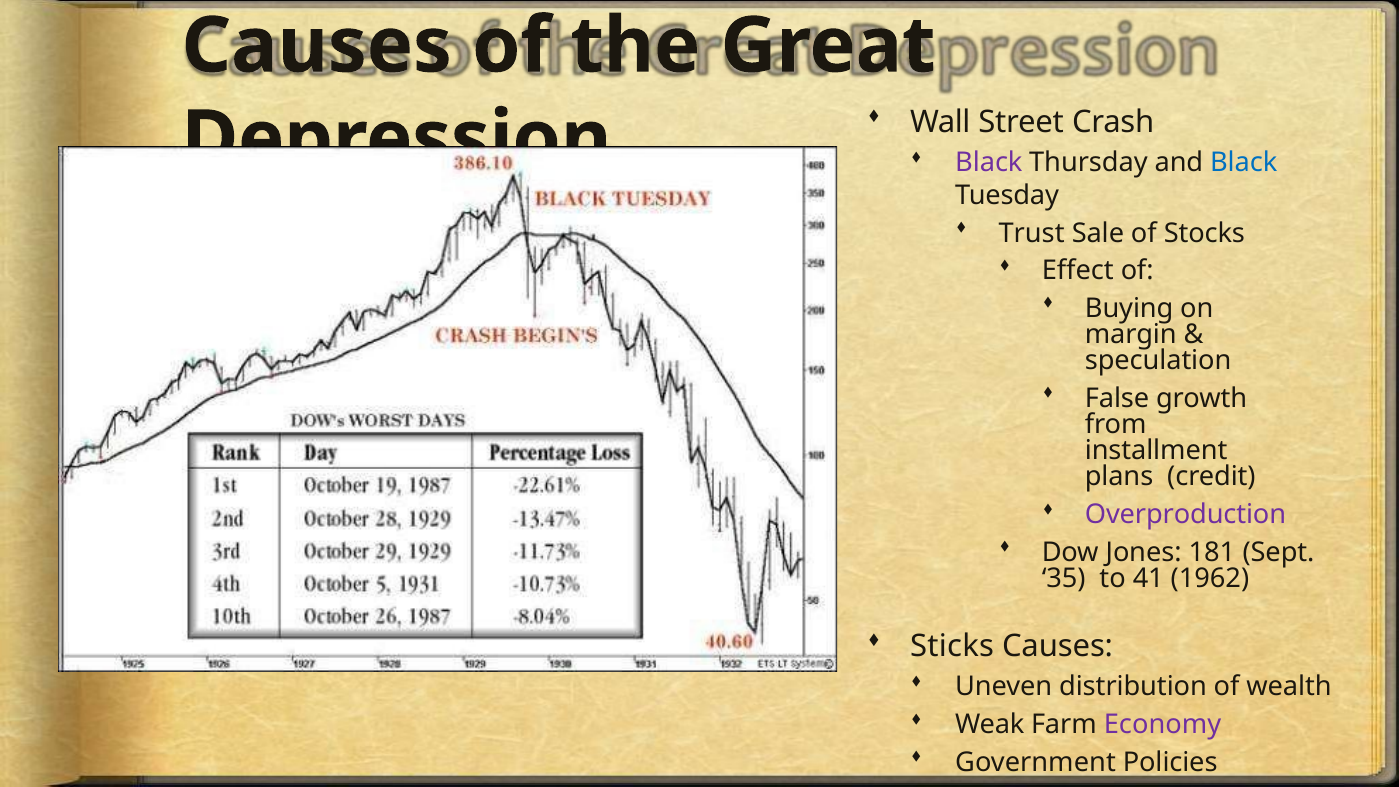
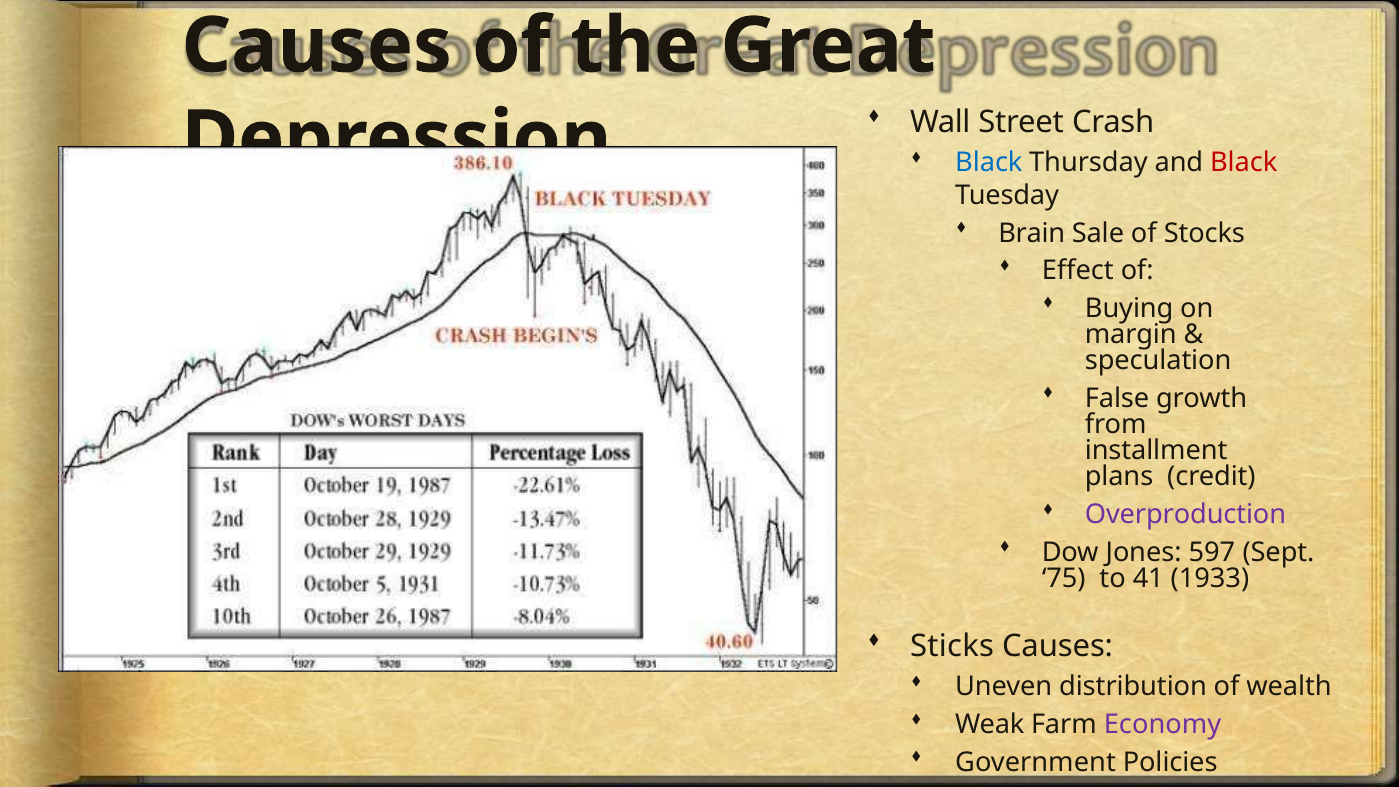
Black colour: purple -> blue (989, 163)
Black colour: blue -> red (1244, 163)
Trust: Trust -> Brain (1032, 233)
181: 181 -> 597 (1212, 552)
35: 35 -> 75 (1064, 578)
1962: 1962 -> 1933 (1210, 578)
